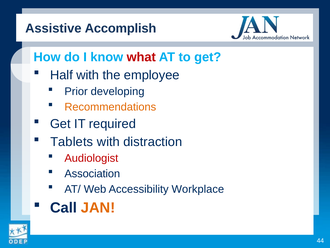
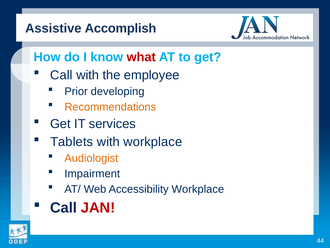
Half: Half -> Call (61, 75)
required: required -> services (112, 124)
with distraction: distraction -> workplace (153, 142)
Audiologist colour: red -> orange (91, 158)
Association: Association -> Impairment (92, 173)
JAN colour: orange -> red (98, 207)
